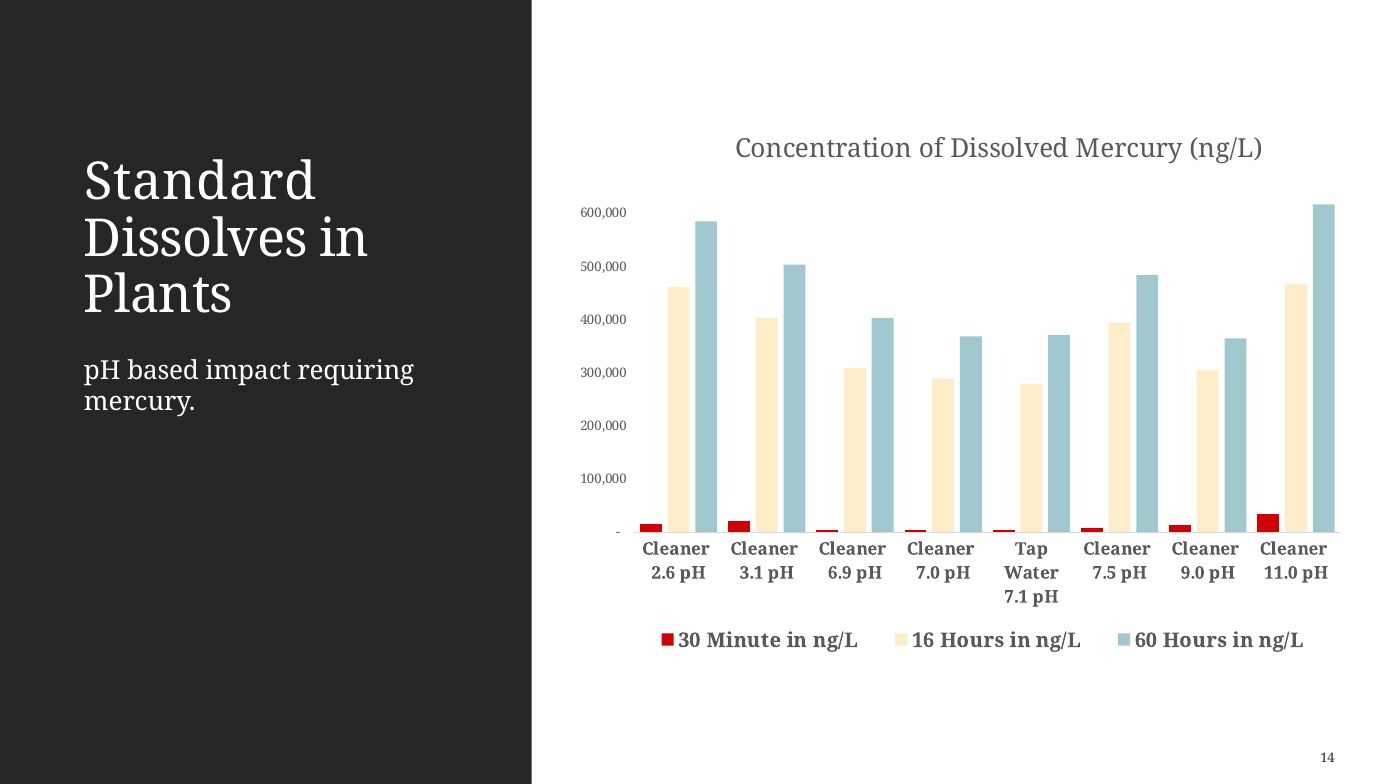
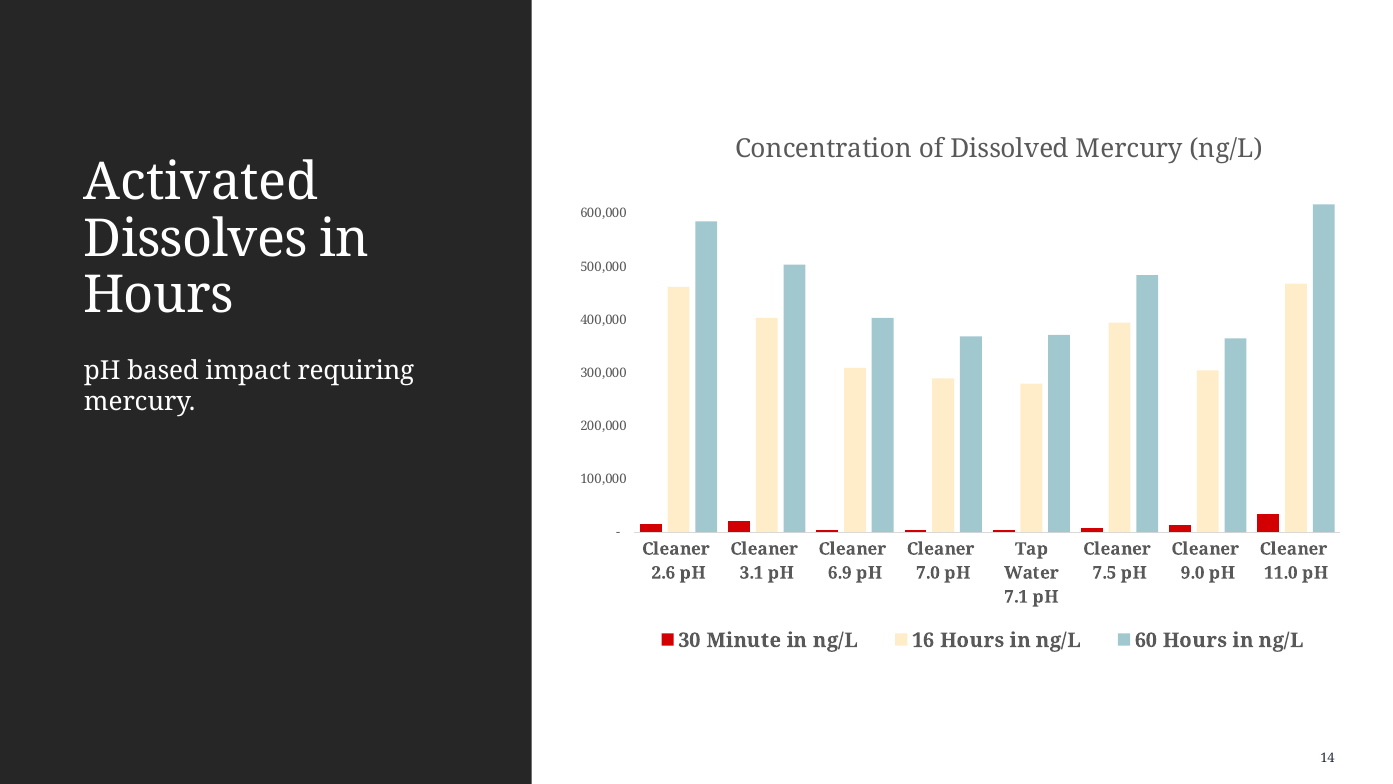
Standard: Standard -> Activated (201, 182)
Plants: Plants -> Hours (158, 295)
